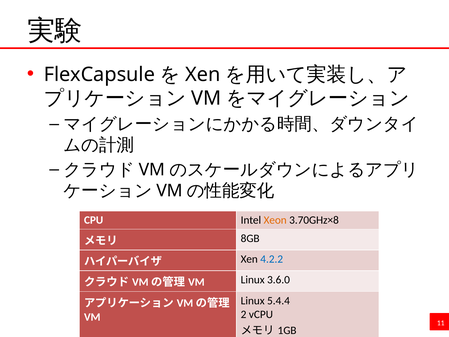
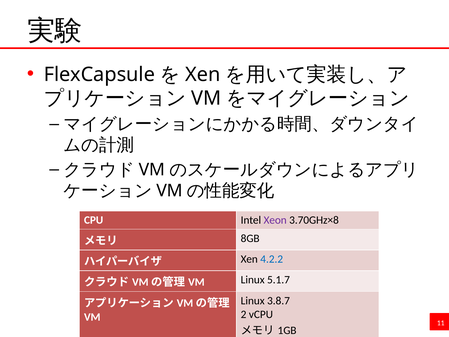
Xeon colour: orange -> purple (275, 220)
3.6.0: 3.6.0 -> 5.1.7 (278, 280)
5.4.4: 5.4.4 -> 3.8.7 (278, 301)
